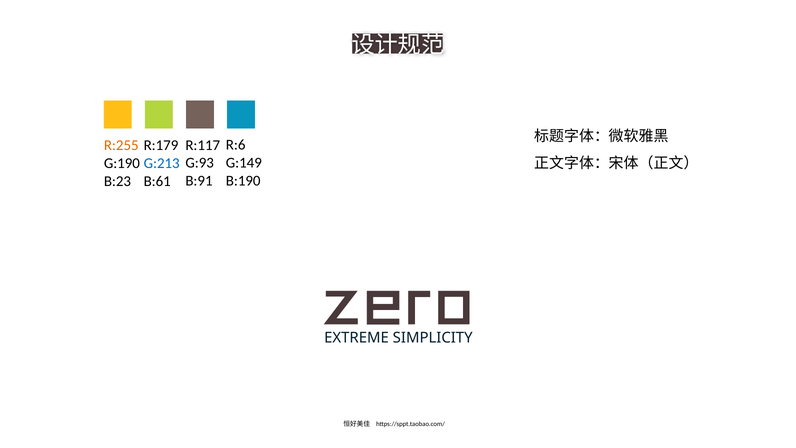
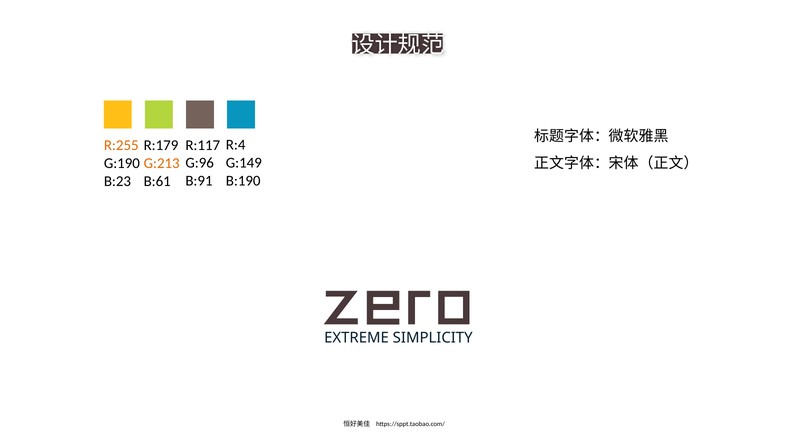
R:6: R:6 -> R:4 (236, 145)
G:93: G:93 -> G:96 (200, 163)
G:213 colour: blue -> orange (162, 163)
